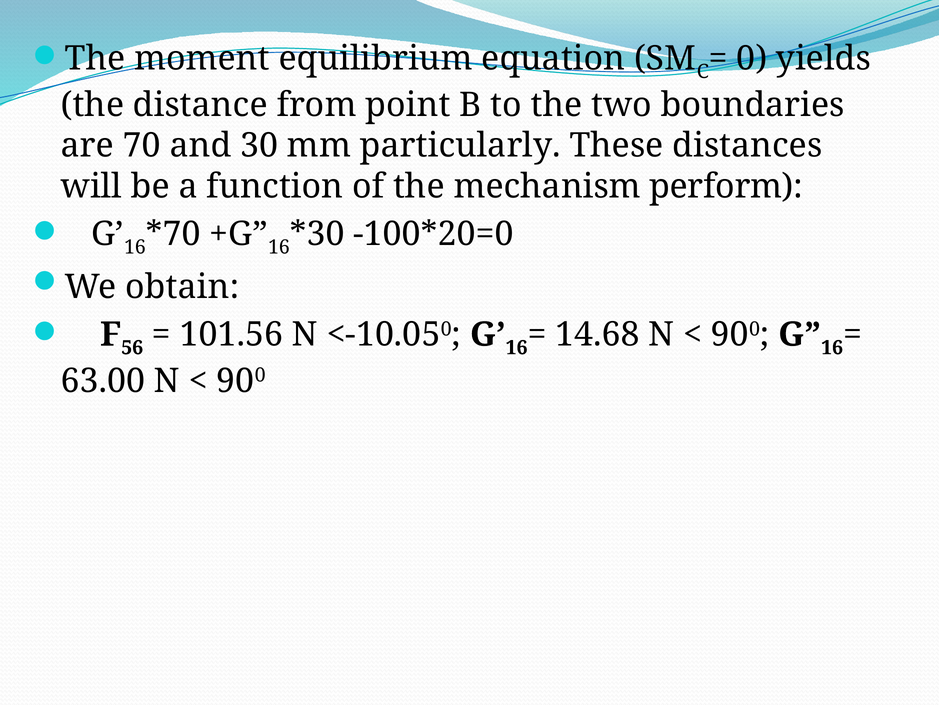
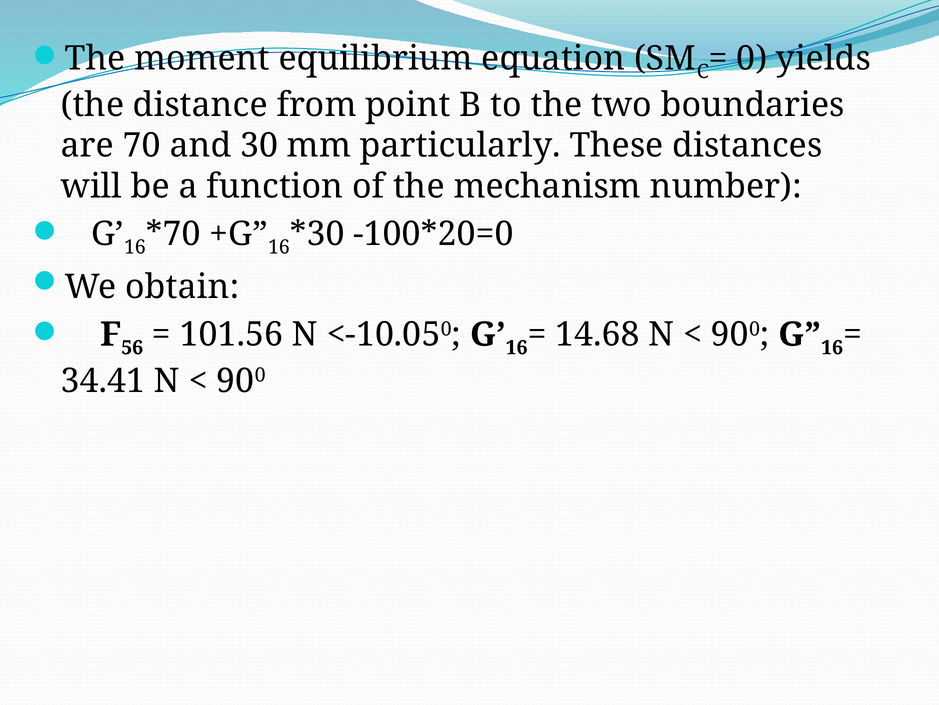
perform: perform -> number (726, 186)
63.00: 63.00 -> 34.41 (103, 380)
